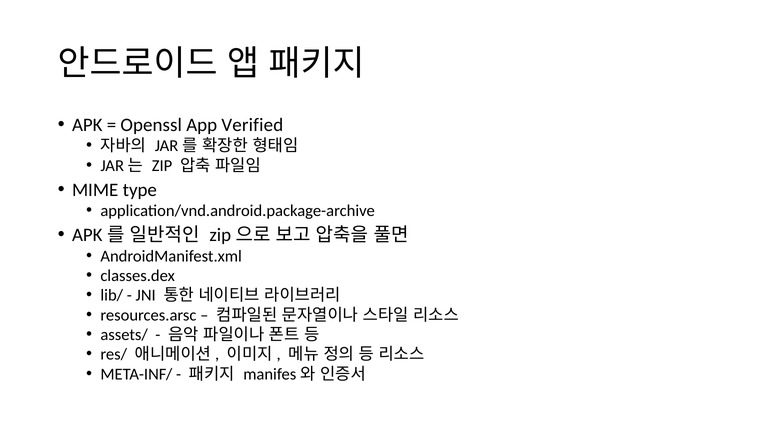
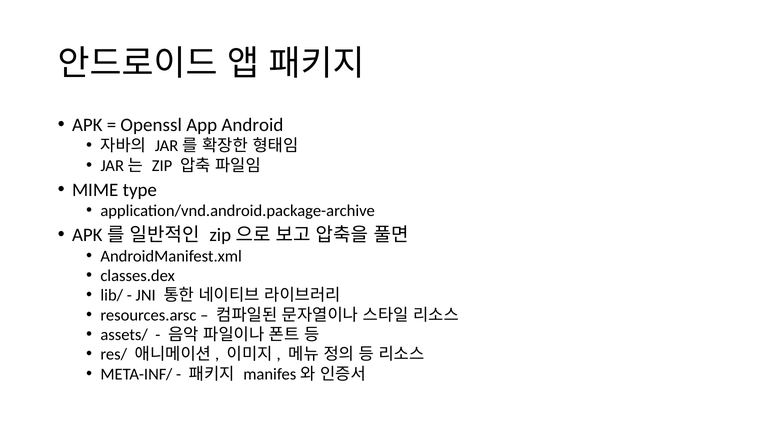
Verified: Verified -> Android (252, 125)
